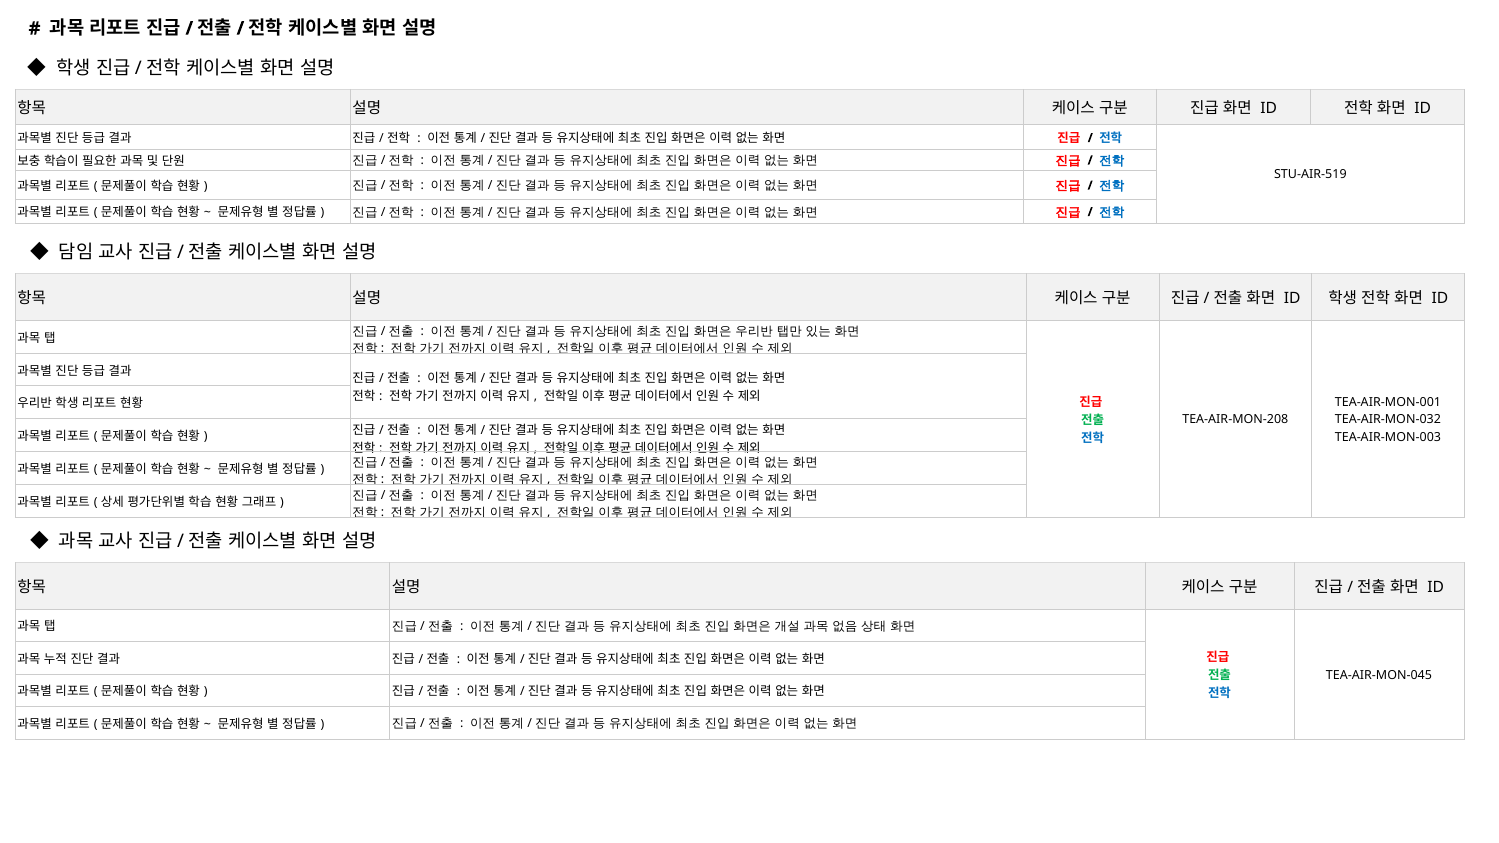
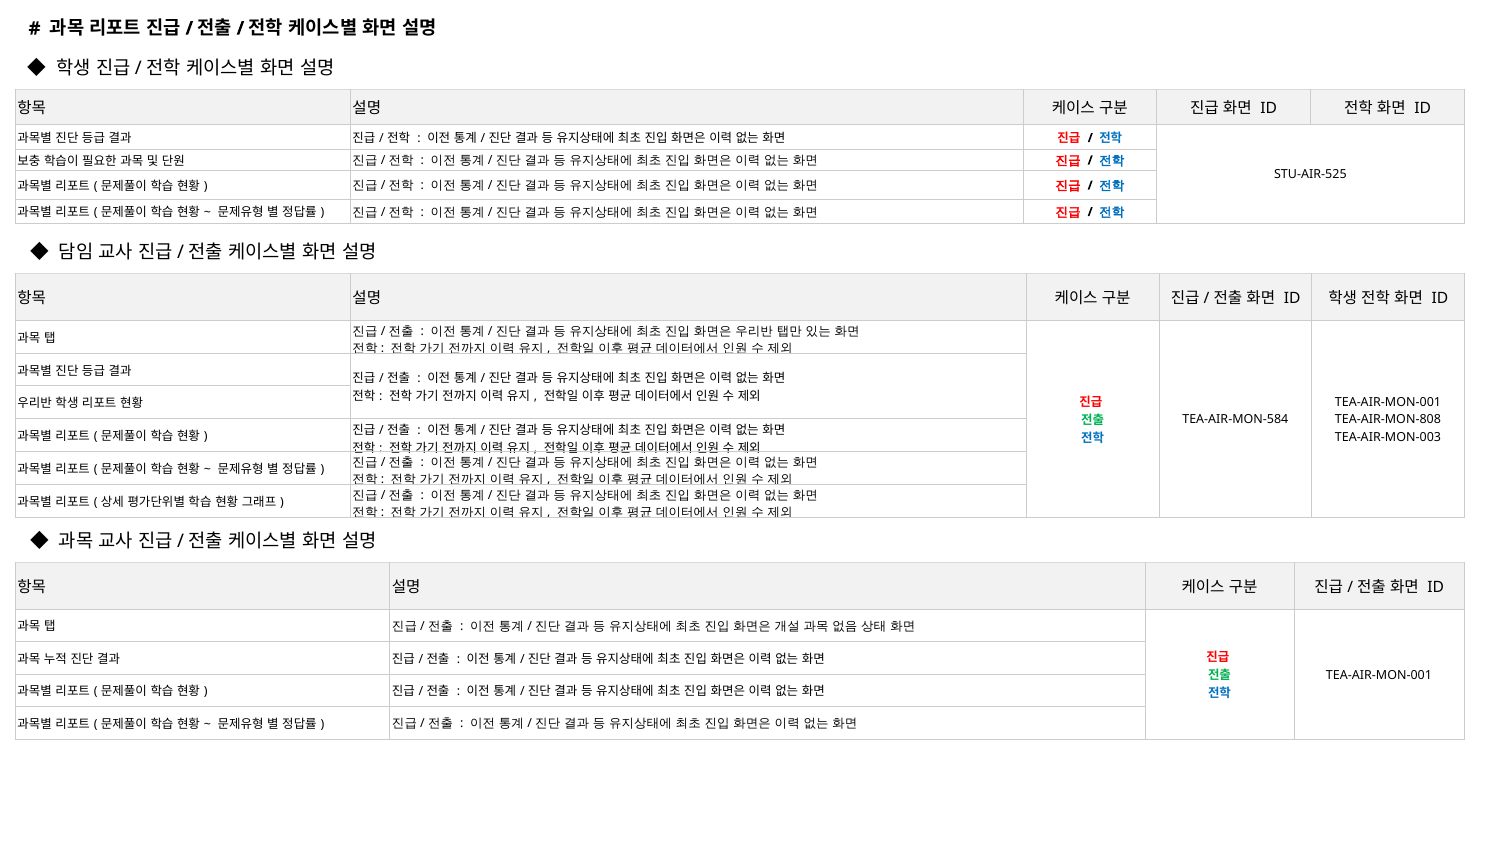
STU-AIR-519: STU-AIR-519 -> STU-AIR-525 (1310, 175)
TEA-AIR-MON-208: TEA-AIR-MON-208 -> TEA-AIR-MON-584 (1235, 420)
TEA-AIR-MON-032: TEA-AIR-MON-032 -> TEA-AIR-MON-808 (1388, 420)
TEA-AIR-MON-045: TEA-AIR-MON-045 -> TEA-AIR-MON-001 (1379, 675)
